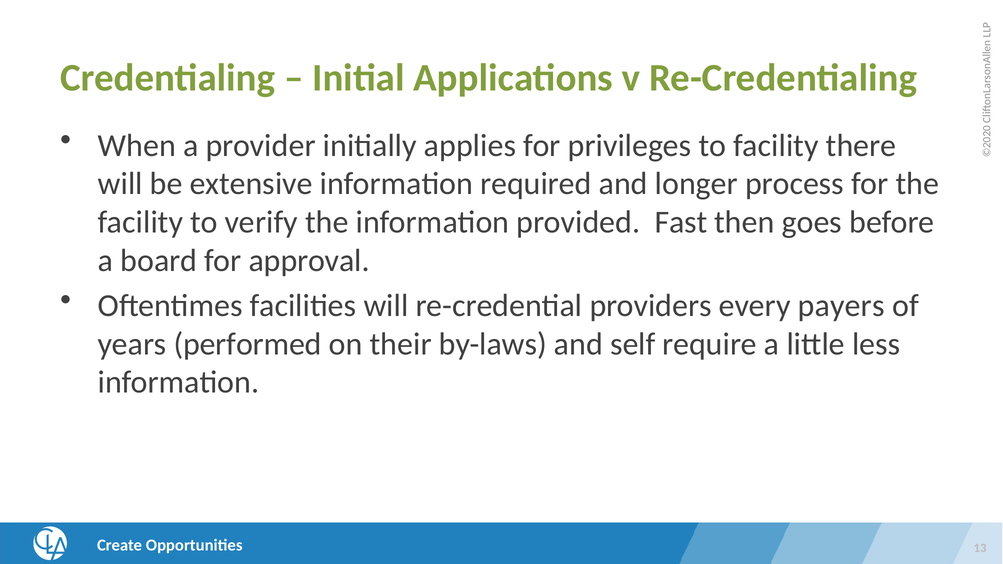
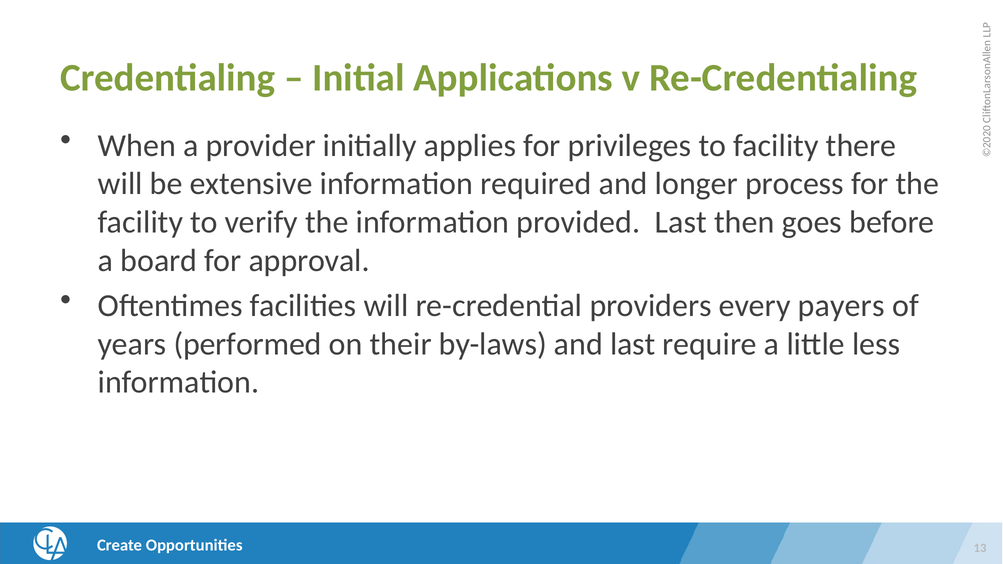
provided Fast: Fast -> Last (681, 222)
and self: self -> last (633, 344)
